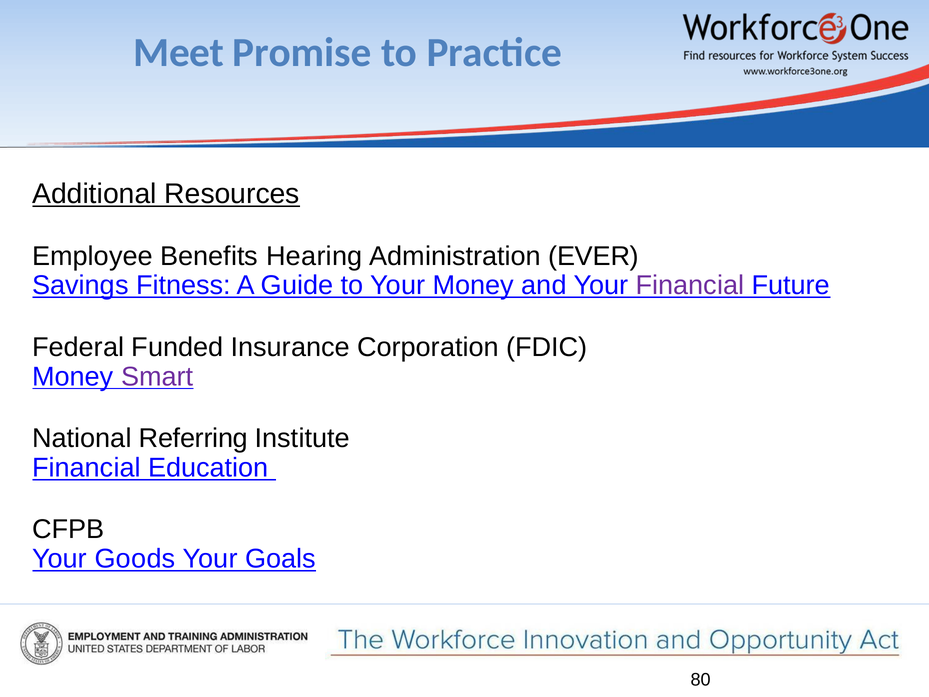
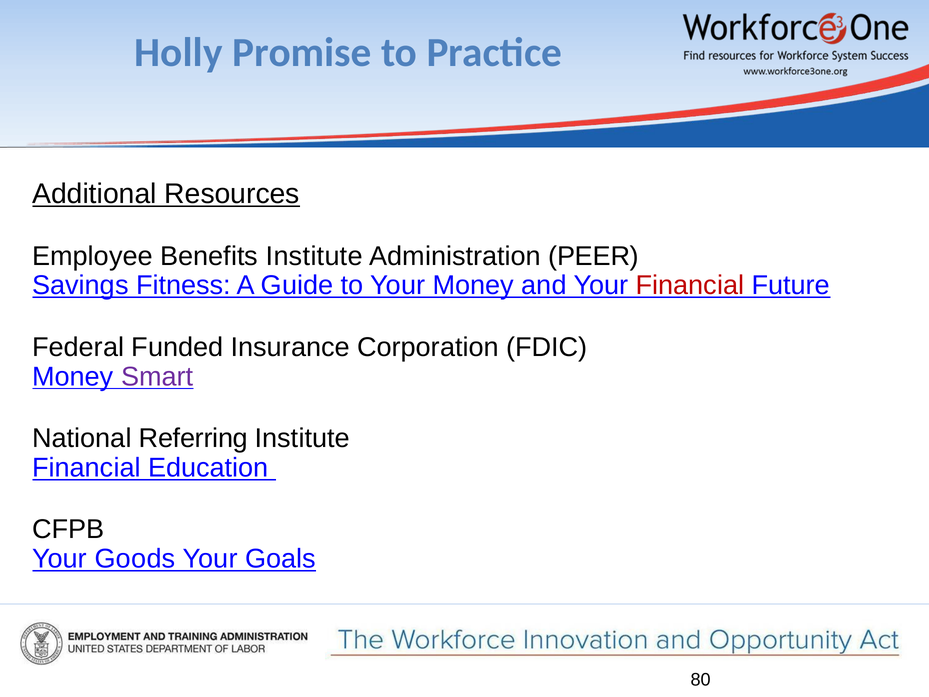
Meet: Meet -> Holly (178, 52)
Benefits Hearing: Hearing -> Institute (314, 256)
EVER: EVER -> PEER (594, 256)
Financial colour: purple -> red (690, 285)
